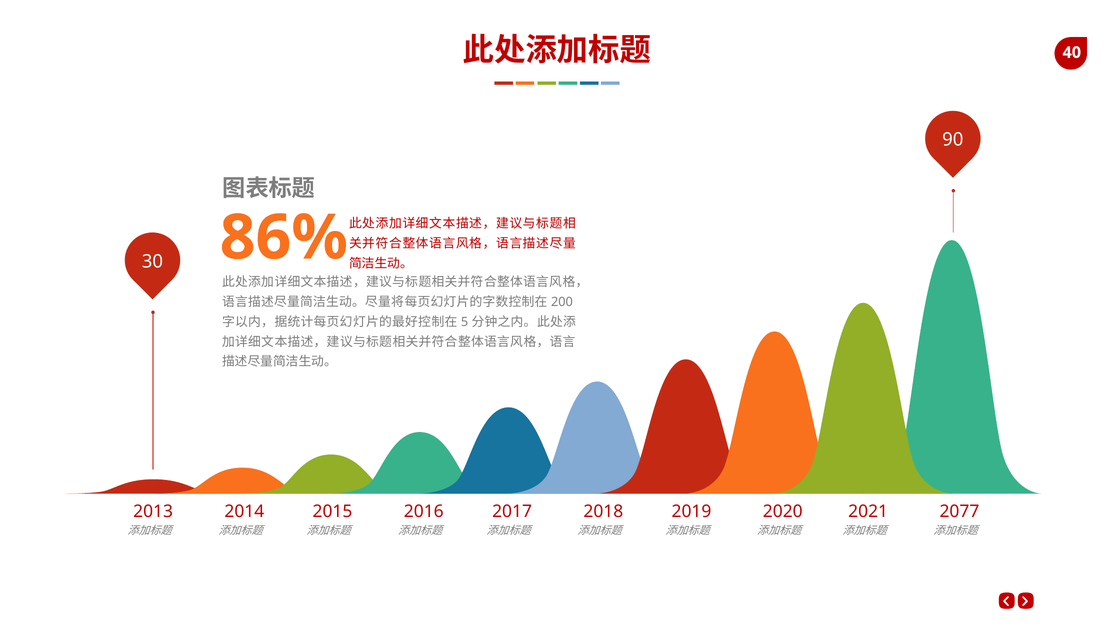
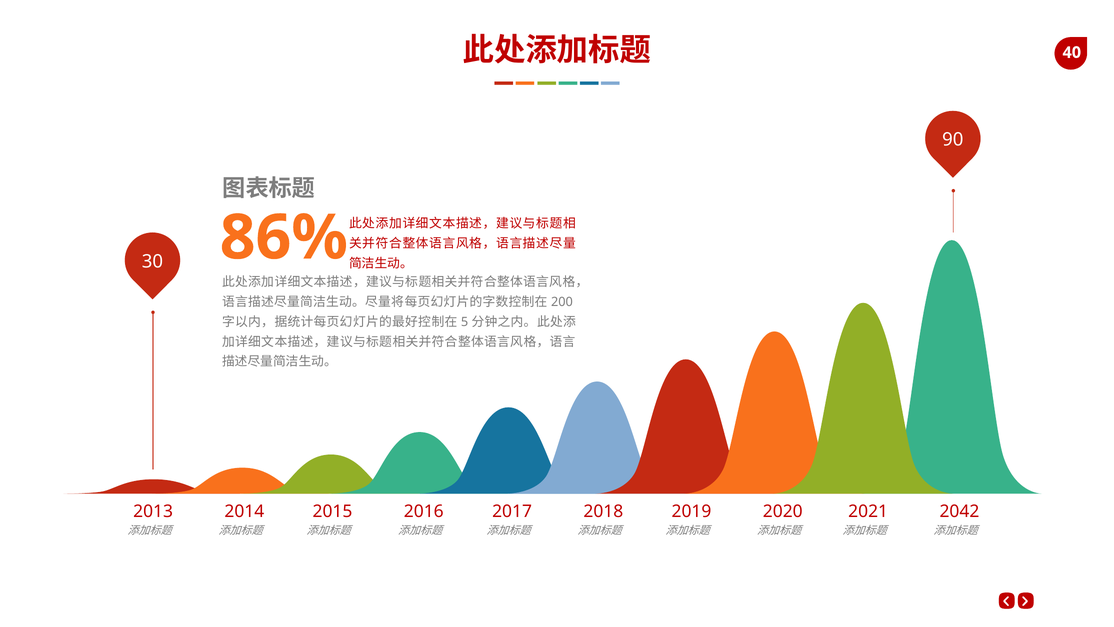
2077: 2077 -> 2042 (959, 511)
